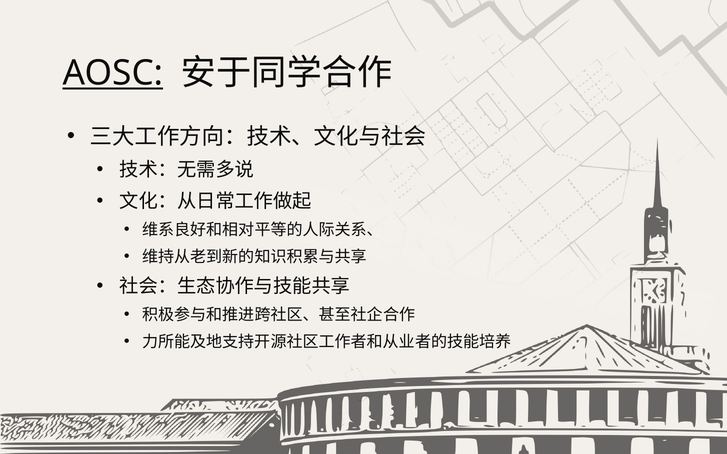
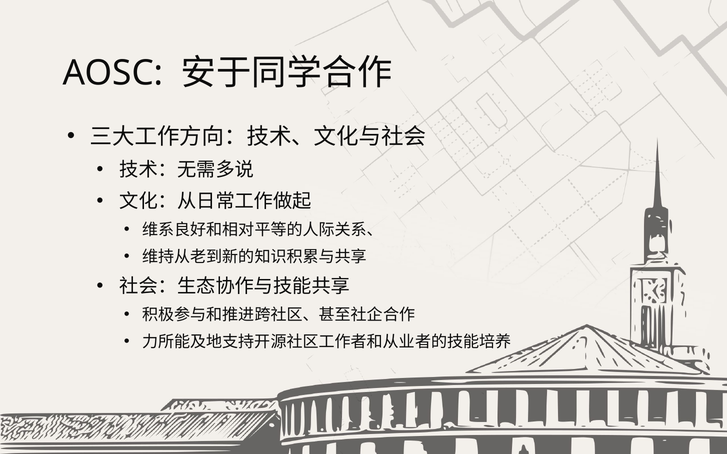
AOSC underline: present -> none (113, 73)
